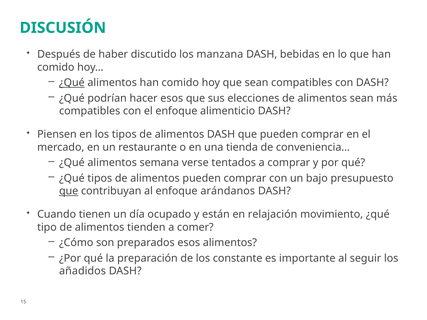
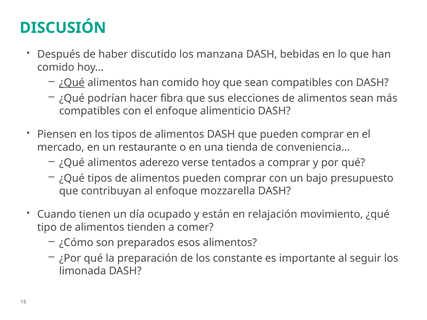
hacer esos: esos -> fibra (172, 98)
semana: semana -> aderezo (159, 163)
que underline: present -> none (69, 191)
arándanos: arándanos -> mozzarella (228, 191)
añadidos: añadidos -> limonada (83, 271)
